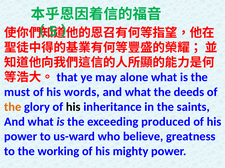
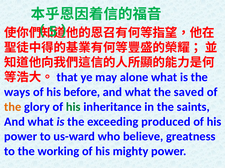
must: must -> ways (17, 92)
words: words -> before (82, 92)
deeds: deeds -> saved (189, 92)
his colour: black -> green (73, 107)
